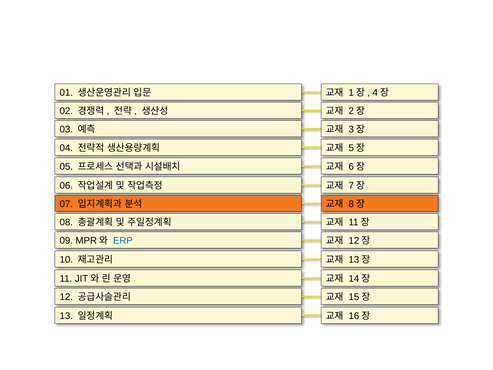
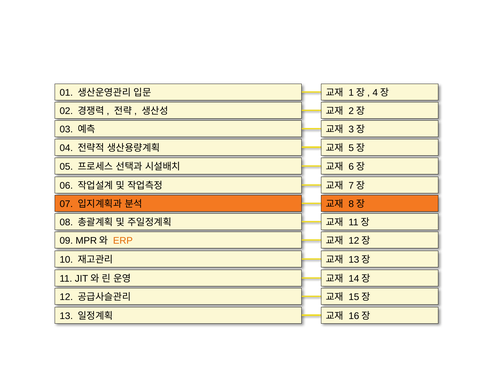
ERP colour: blue -> orange (123, 241)
